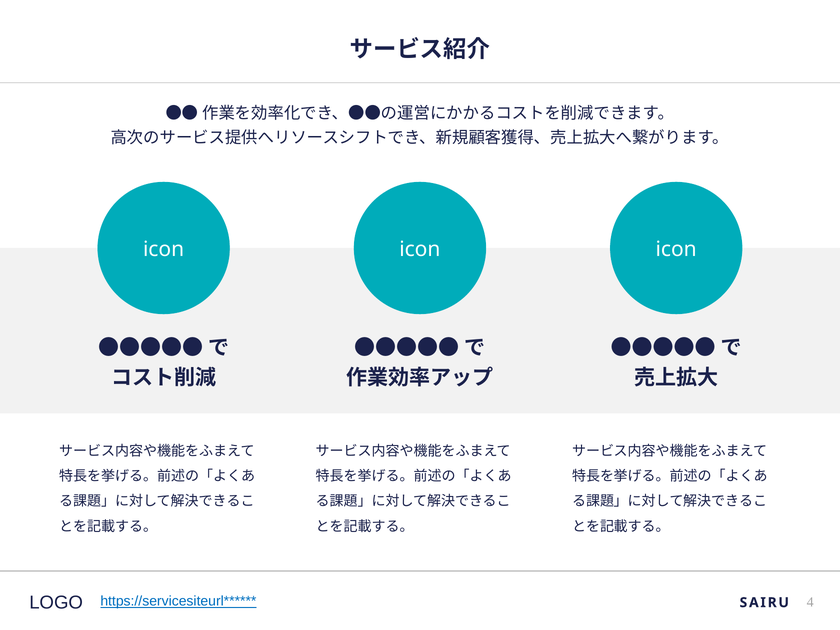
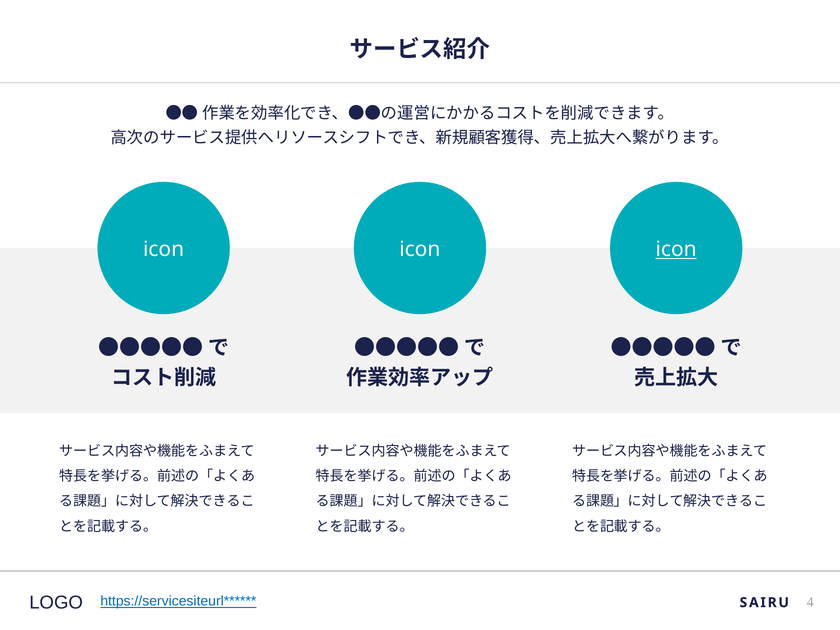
icon underline: none -> present (676, 249)
